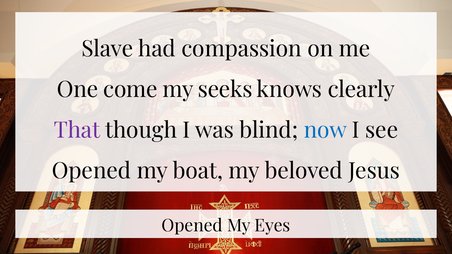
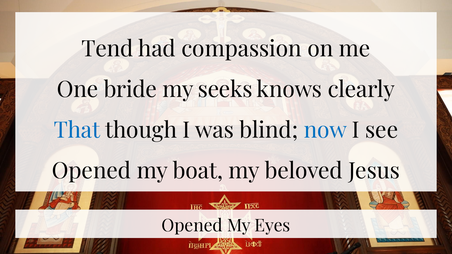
Slave: Slave -> Tend (107, 49)
come: come -> bride (130, 90)
That colour: purple -> blue (77, 131)
